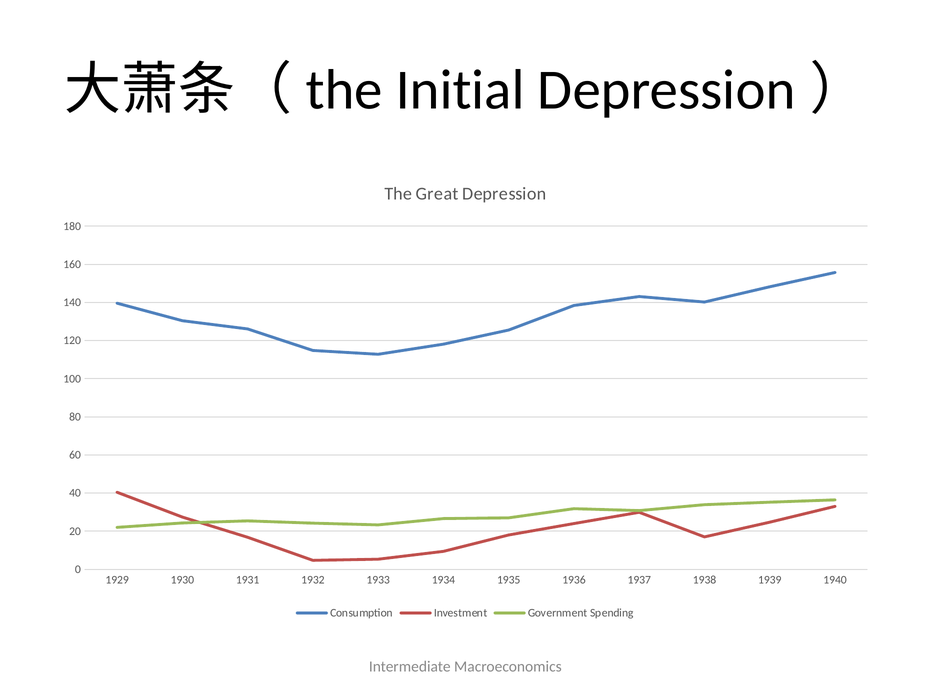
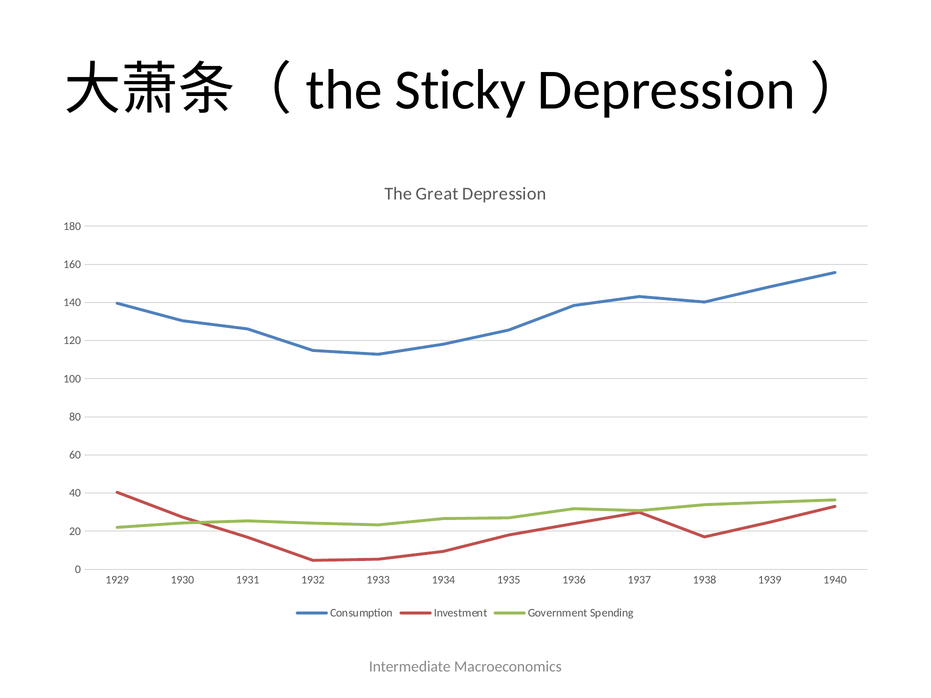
Initial: Initial -> Sticky (460, 90)
